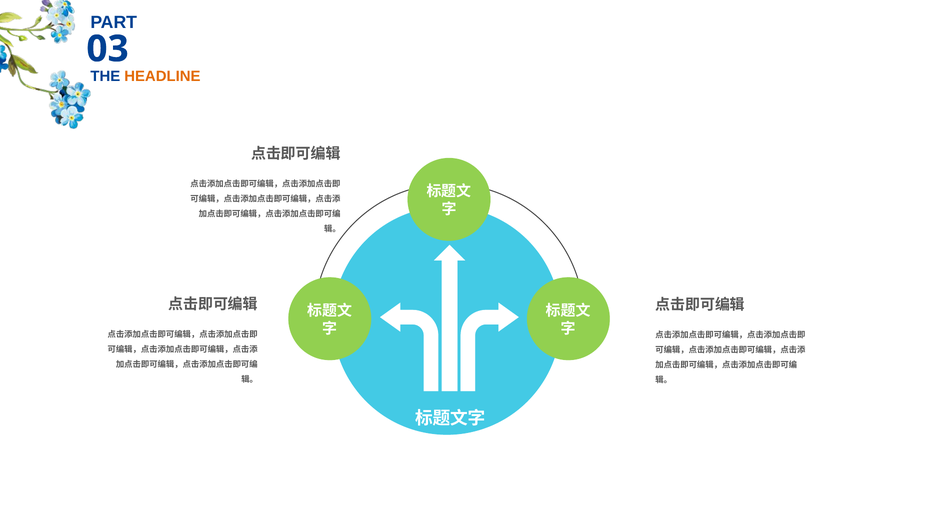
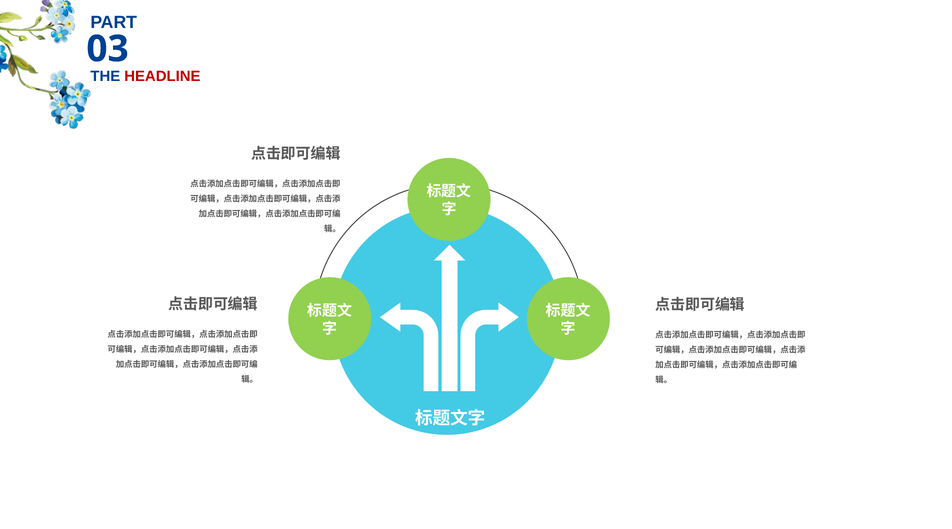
HEADLINE colour: orange -> red (162, 76)
